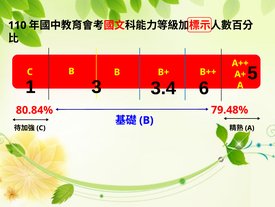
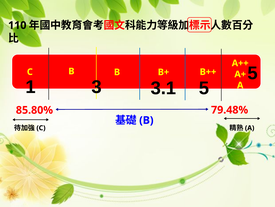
3.4: 3.4 -> 3.1 (163, 88)
3 6: 6 -> 5 (204, 88)
80.84%: 80.84% -> 85.80% (34, 110)
